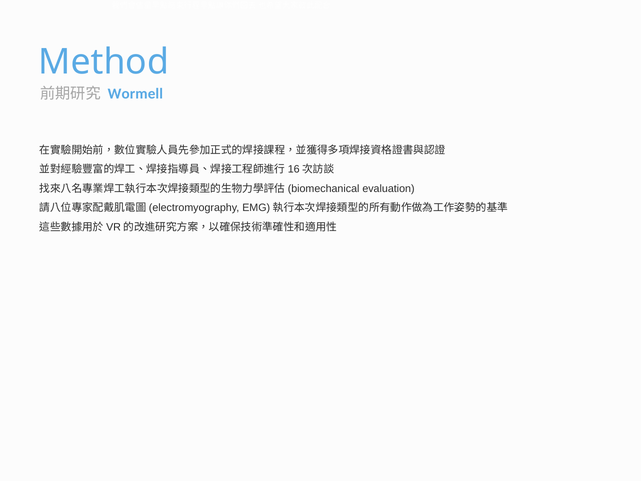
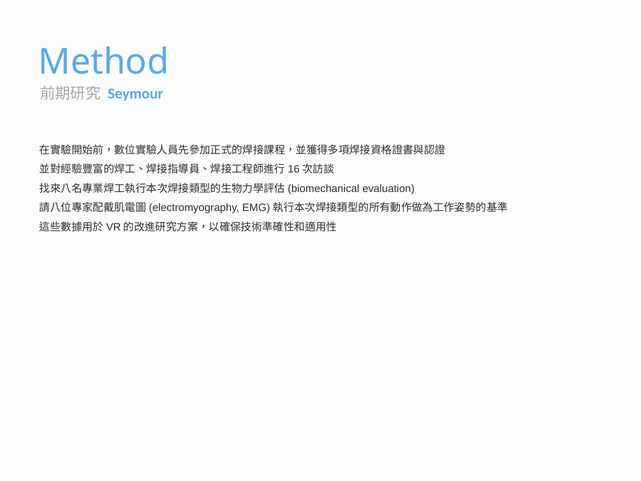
Wormell: Wormell -> Seymour (135, 94)
